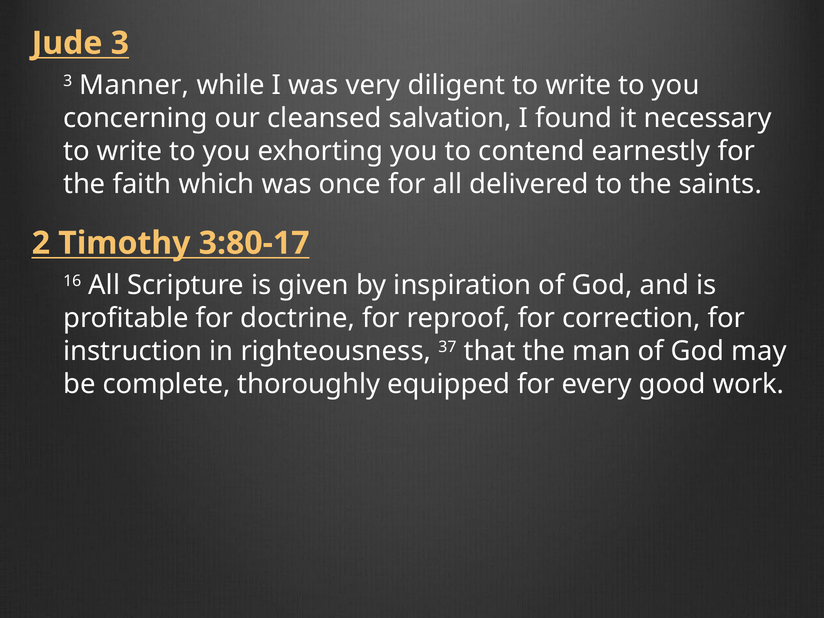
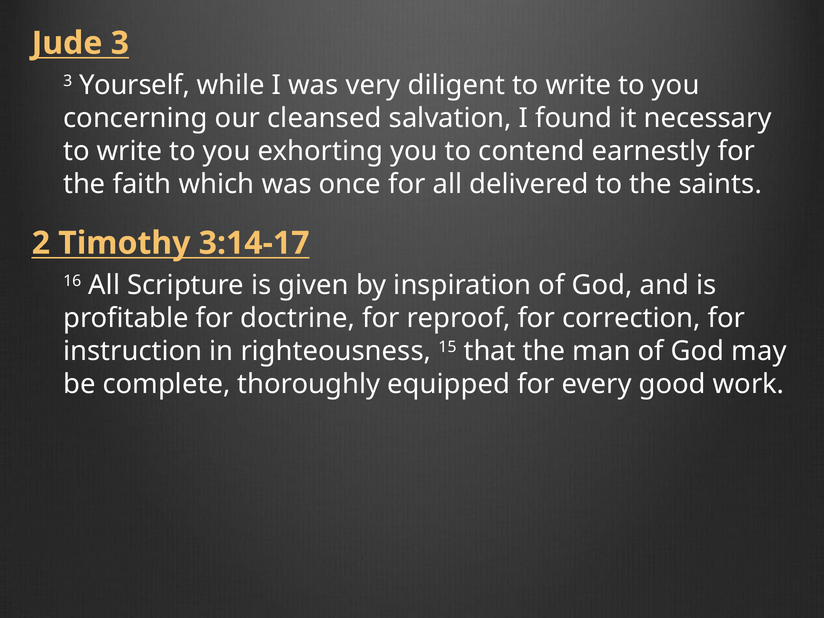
Manner: Manner -> Yourself (135, 85)
3:80-17: 3:80-17 -> 3:14-17 (254, 243)
37: 37 -> 15 (447, 347)
